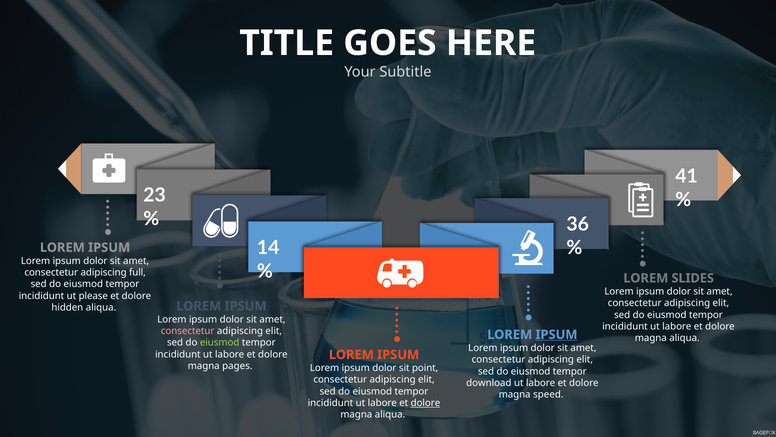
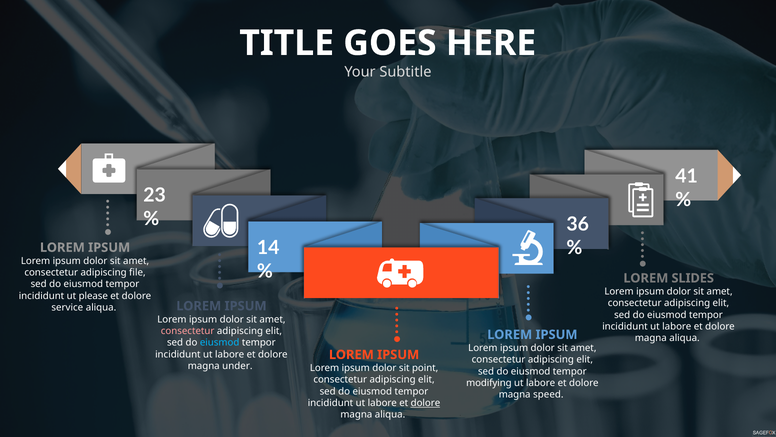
full: full -> file (137, 272)
hidden: hidden -> service (67, 307)
IPSUM underline: present -> none (557, 334)
eiusmod colour: light green -> light blue (220, 342)
pages: pages -> under (237, 366)
download: download -> modifying (489, 383)
